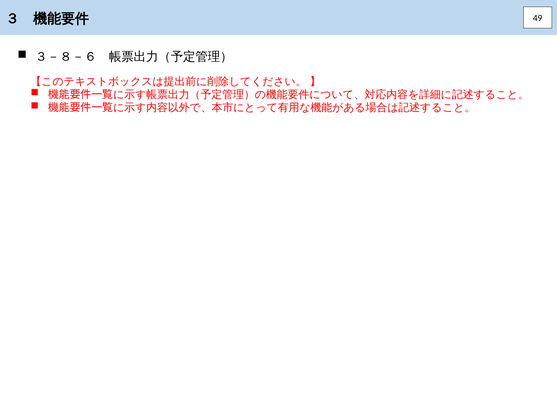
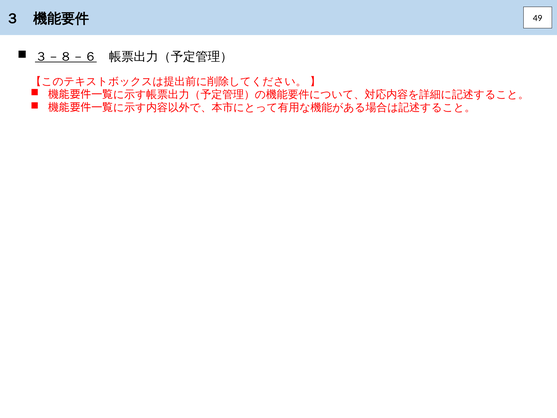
３－８－６ underline: none -> present (66, 57)
